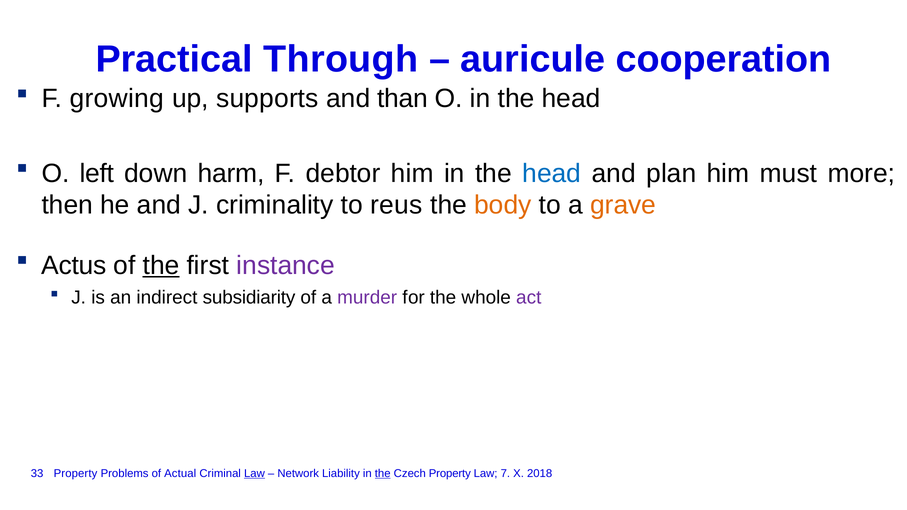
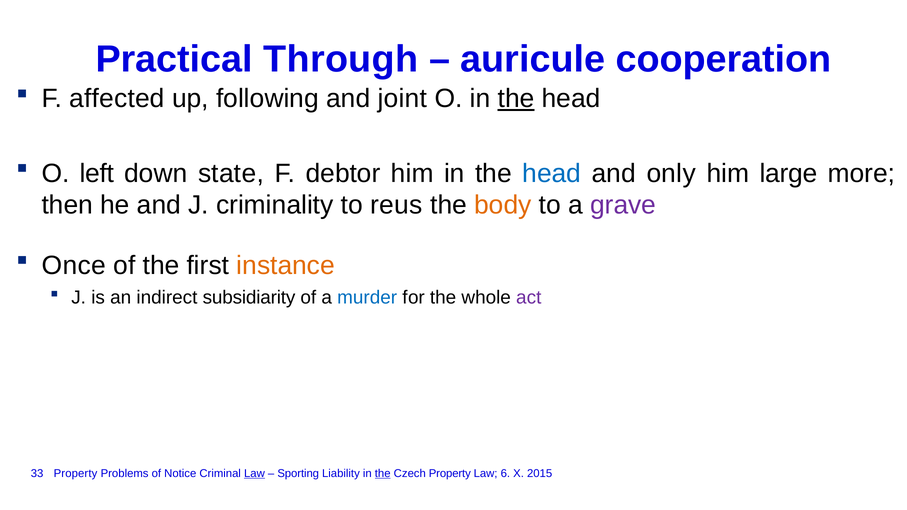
growing: growing -> affected (117, 99)
supports: supports -> following (267, 99)
than: than -> joint (402, 99)
the underline: none -> present (516, 99)
harm: harm -> state (231, 174)
plan: plan -> only (671, 174)
must: must -> large (789, 174)
grave colour: orange -> purple (623, 205)
Actus: Actus -> Once (74, 265)
the underline: present -> none (161, 265)
instance colour: purple -> orange (286, 265)
murder colour: purple -> blue (367, 298)
Actual: Actual -> Notice (180, 473)
Network: Network -> Sporting (298, 473)
7: 7 -> 6 (505, 473)
2018: 2018 -> 2015 (540, 473)
